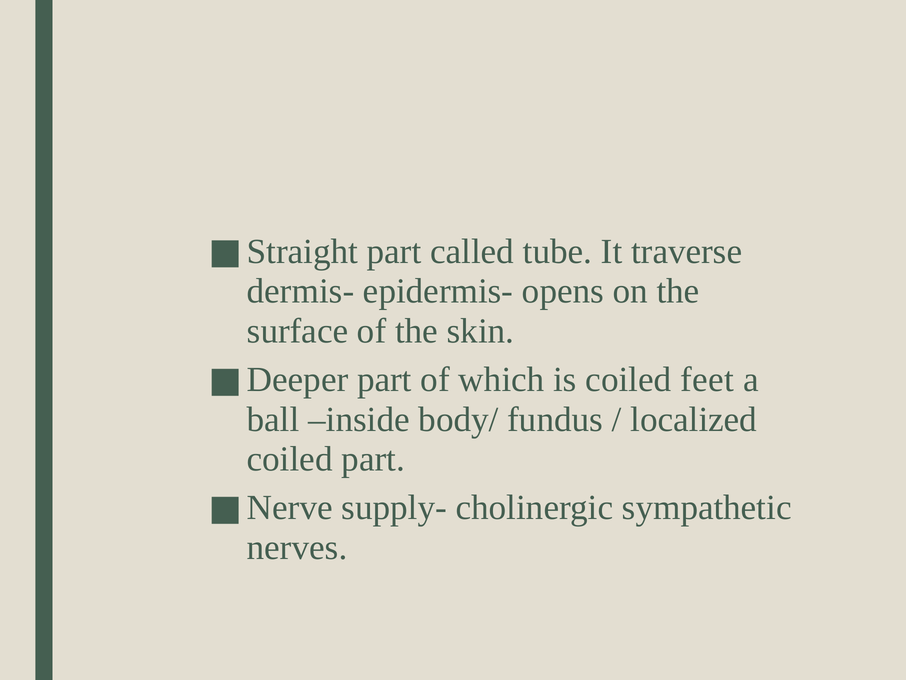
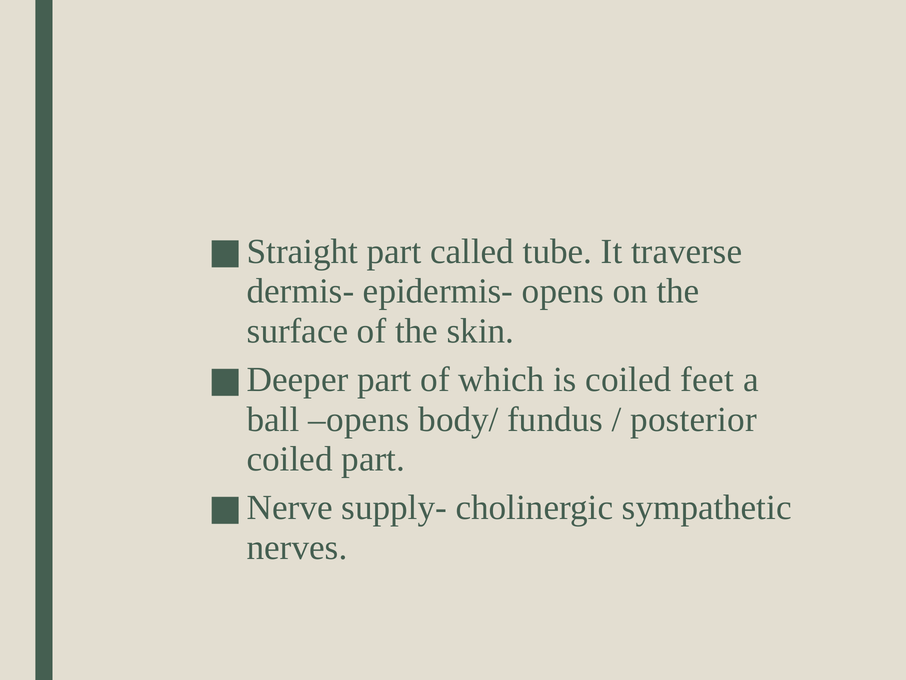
ball inside: inside -> opens (359, 419)
localized: localized -> posterior (694, 419)
